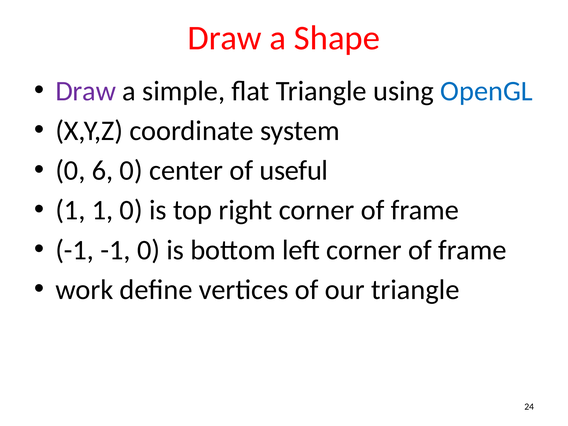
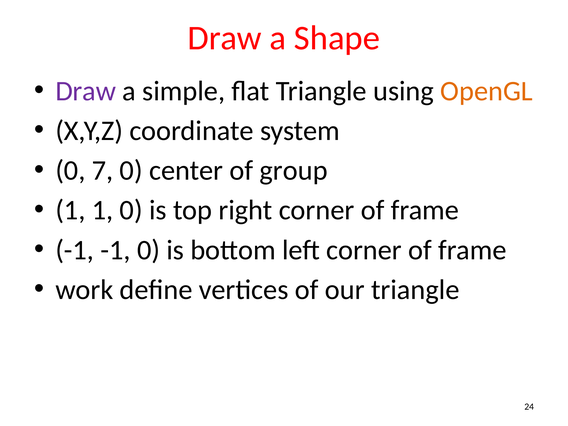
OpenGL colour: blue -> orange (487, 91)
6: 6 -> 7 (102, 171)
useful: useful -> group (294, 171)
